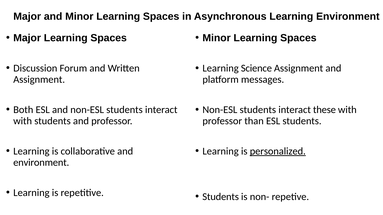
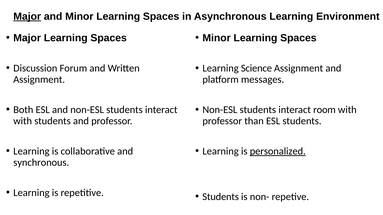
Major underline: none -> present (27, 16)
these: these -> room (324, 110)
environment: environment -> synchronous (41, 163)
